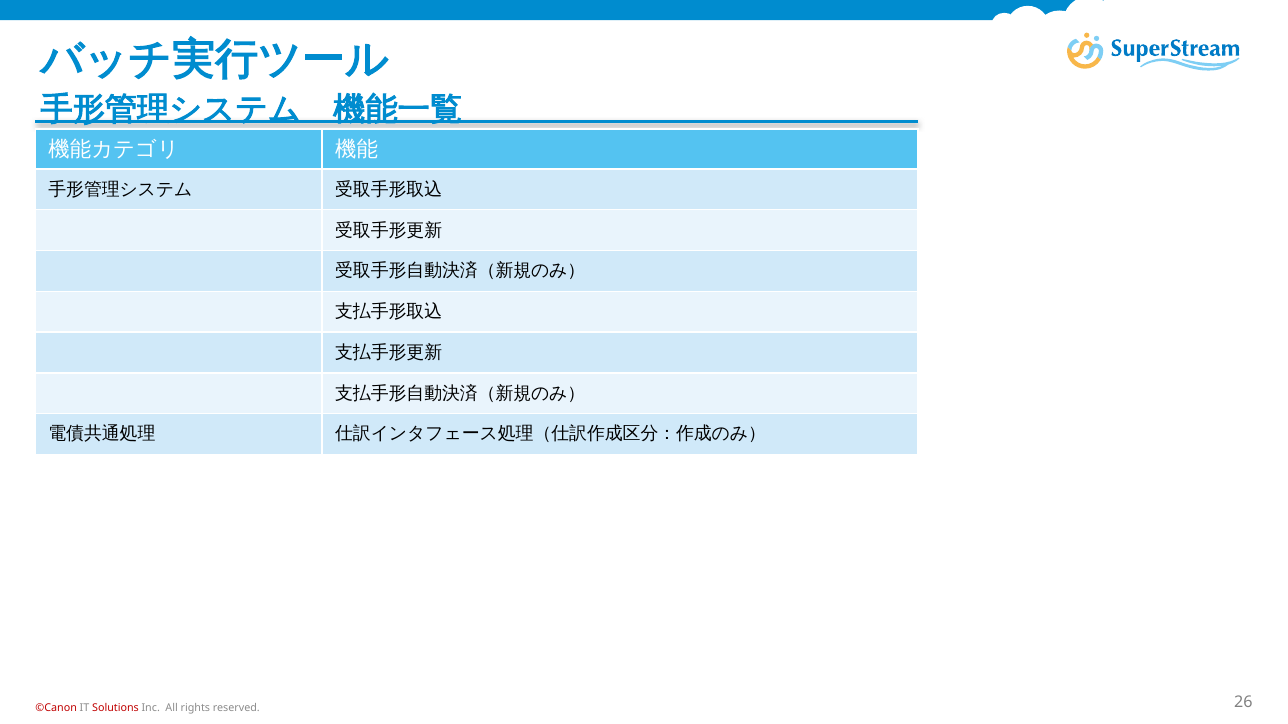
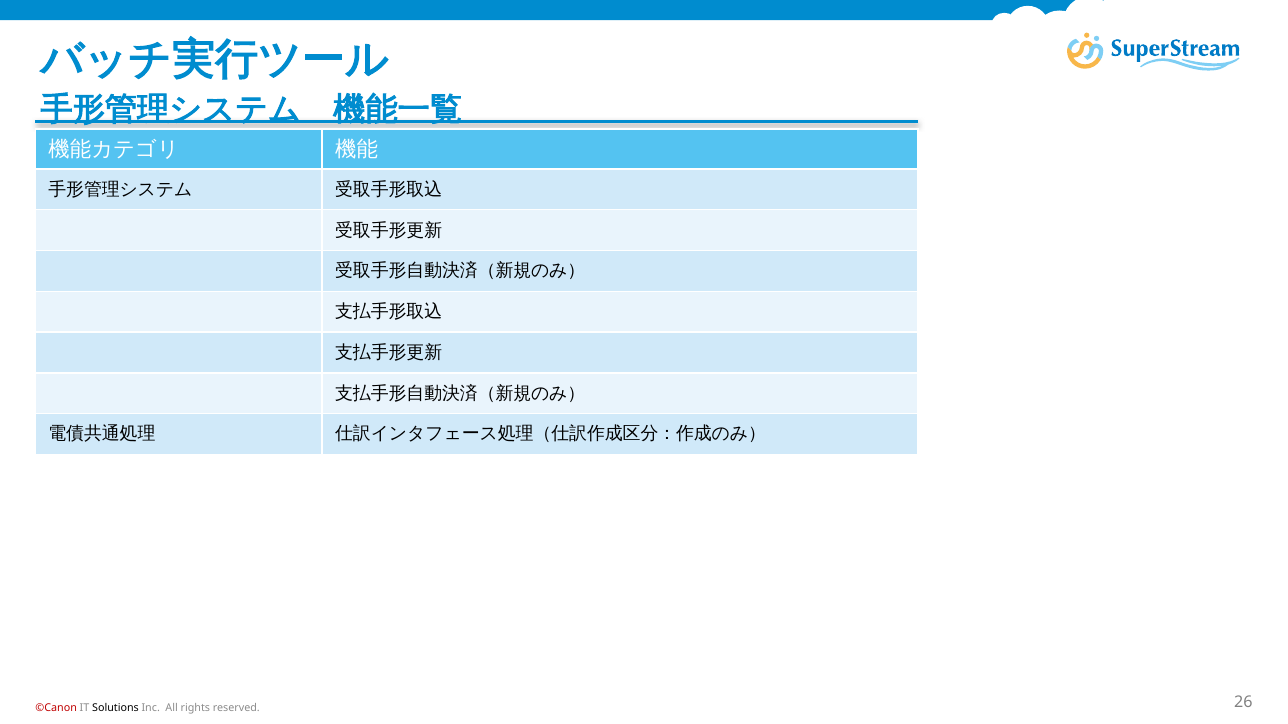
Solutions colour: red -> black (116, 708)
